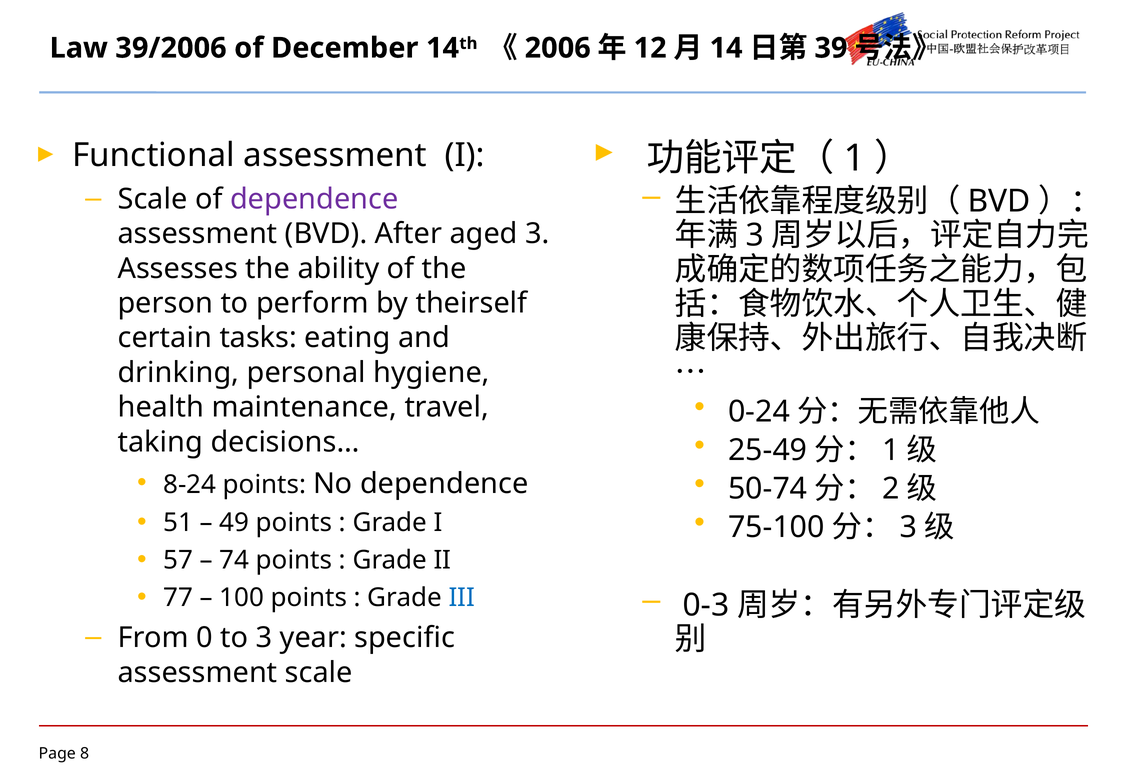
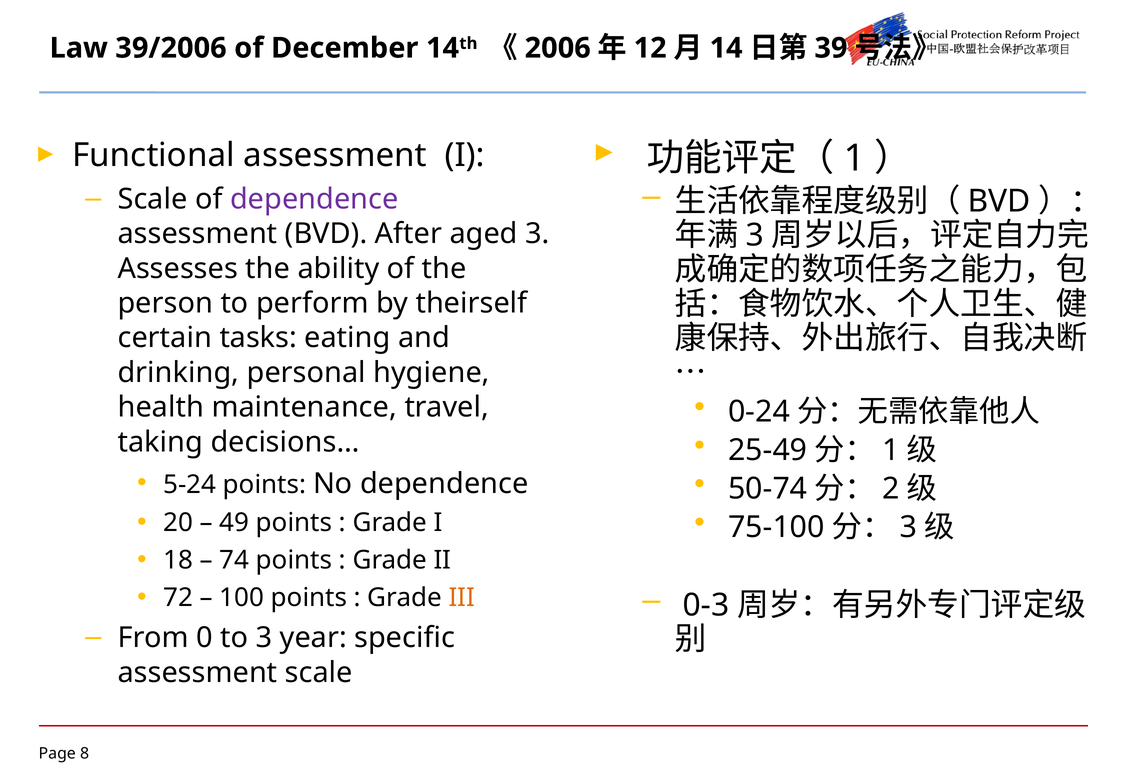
8-24: 8-24 -> 5-24 (190, 485)
51: 51 -> 20 (178, 523)
57: 57 -> 18 (178, 560)
77: 77 -> 72 (178, 598)
III colour: blue -> orange (462, 598)
